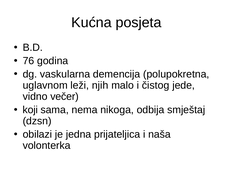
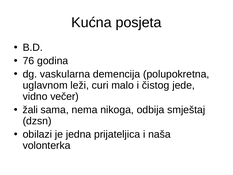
njih: njih -> curi (100, 85)
koji: koji -> žali (30, 110)
